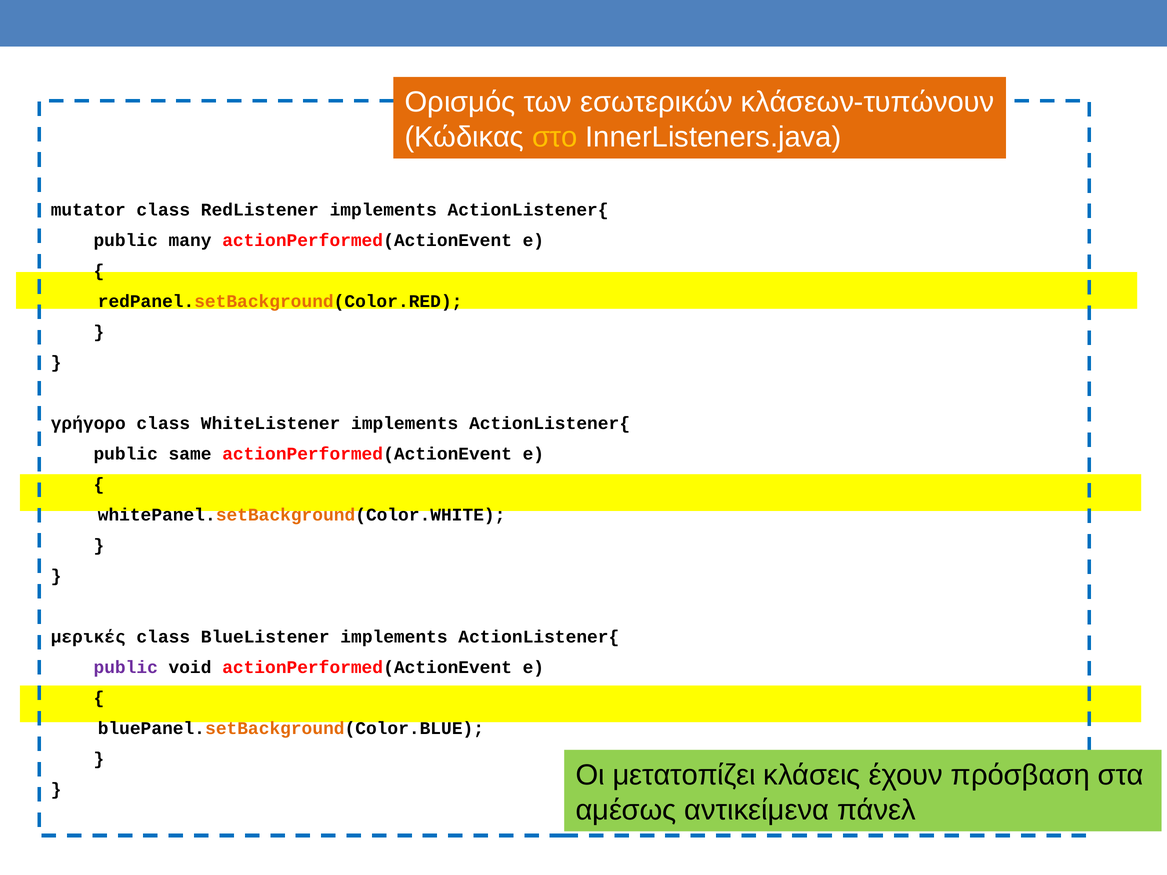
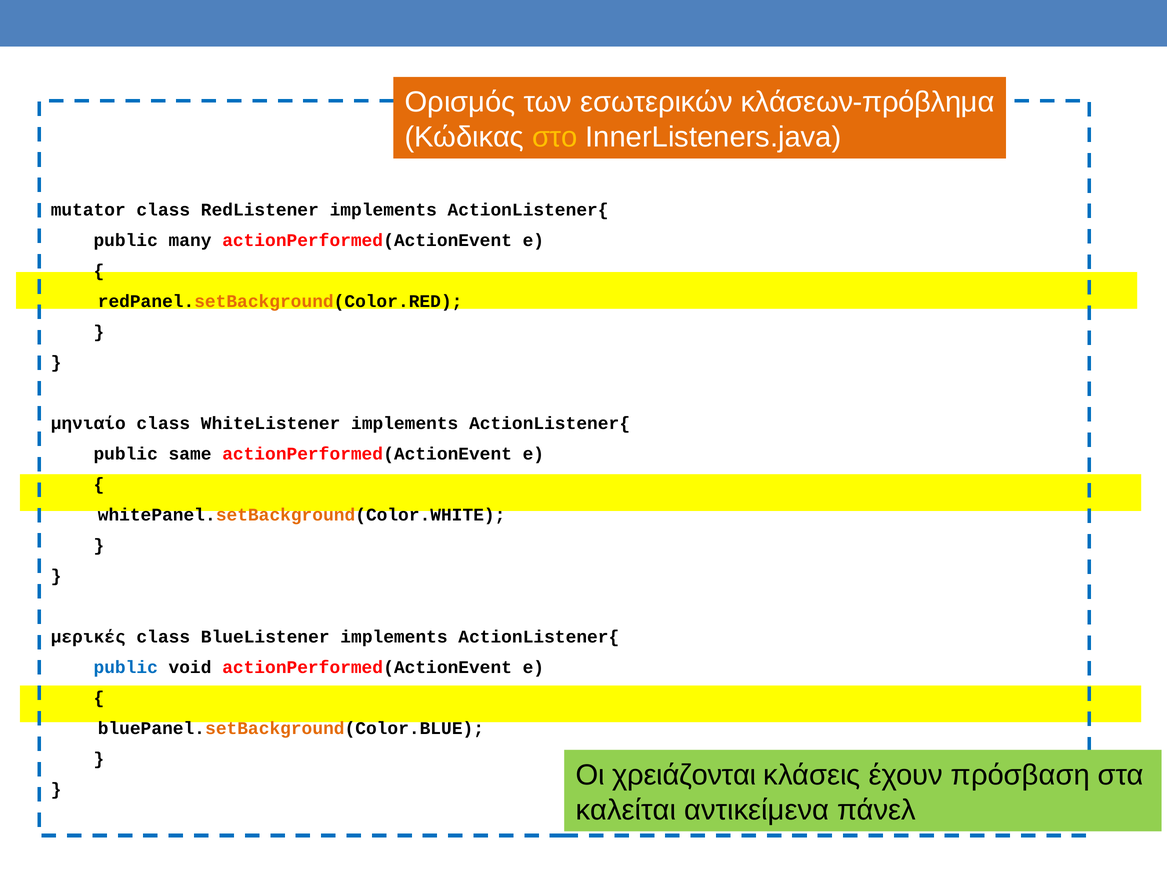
κλάσεων-τυπώνουν: κλάσεων-τυπώνουν -> κλάσεων-πρόβλημα (867, 102)
γρήγορο: γρήγορο -> μηνιαίο (88, 423)
public colour: purple -> blue (126, 668)
μετατοπίζει: μετατοπίζει -> χρειάζονται (684, 775)
αμέσως: αμέσως -> καλείται (626, 810)
